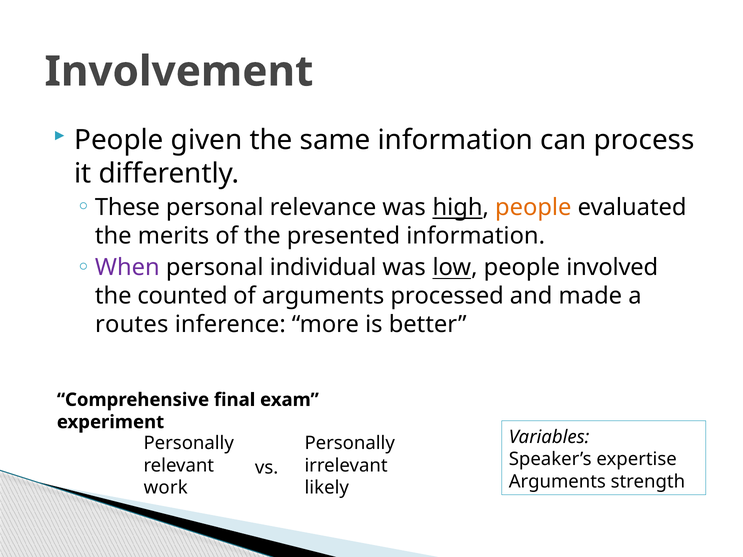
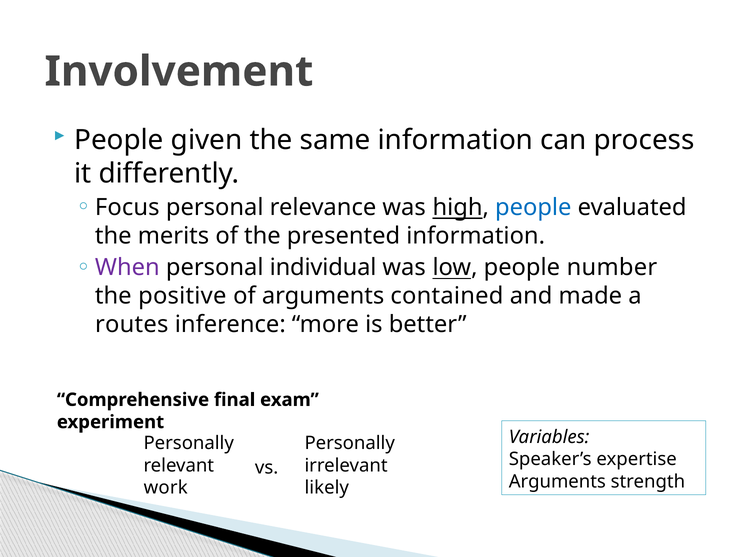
These: These -> Focus (127, 207)
people colour: orange -> blue (533, 207)
involved: involved -> number (612, 268)
counted: counted -> positive (182, 296)
processed: processed -> contained (447, 296)
